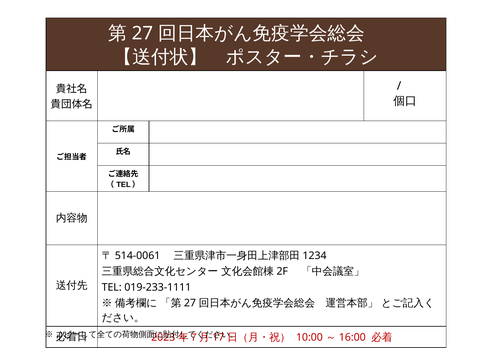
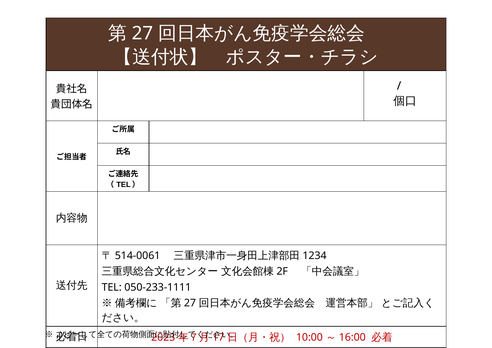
019-233-1111: 019-233-1111 -> 050-233-1111 (158, 287)
